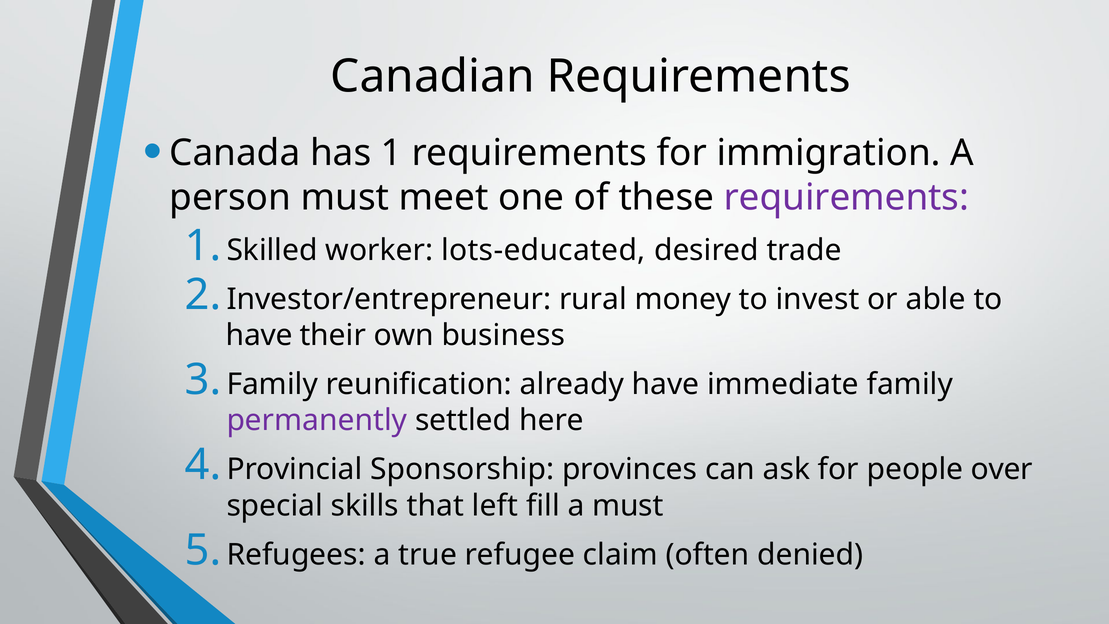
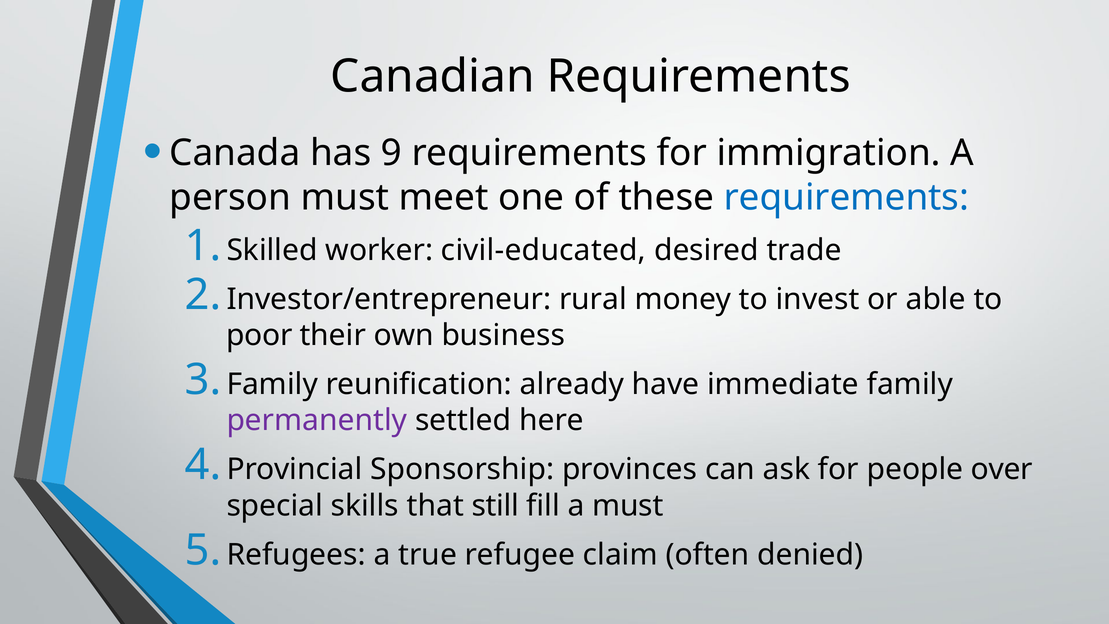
has 1: 1 -> 9 (392, 153)
requirements colour: purple -> blue (846, 197)
lots-educated: lots-educated -> civil-educated (543, 250)
have: have -> poor (259, 335)
left: left -> still (495, 506)
